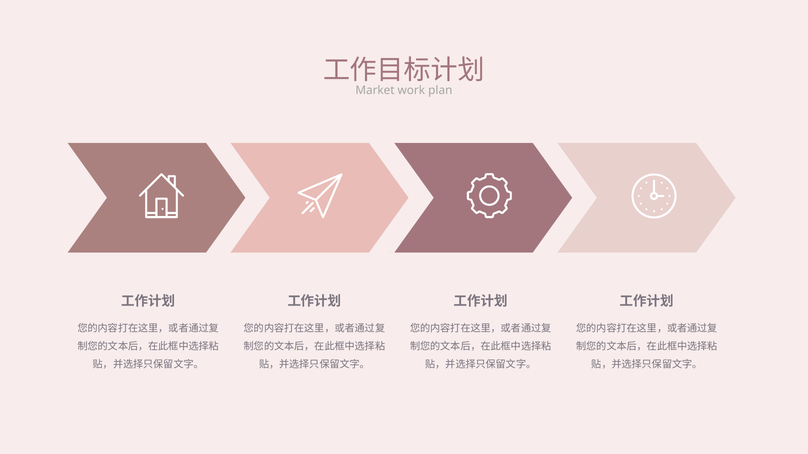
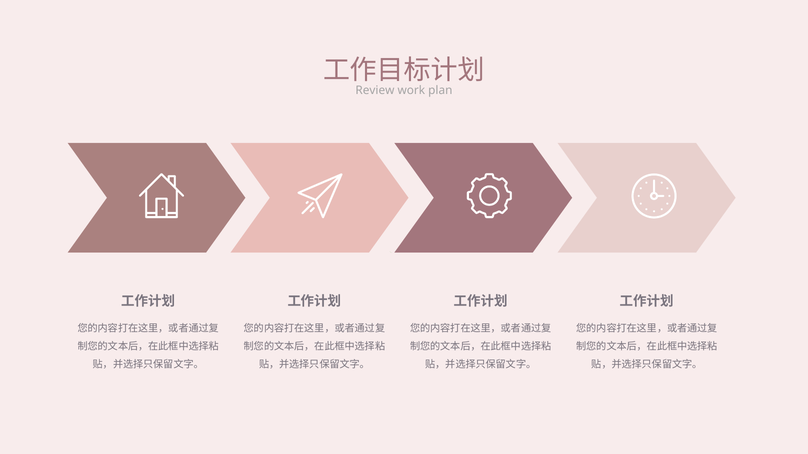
Market: Market -> Review (375, 91)
